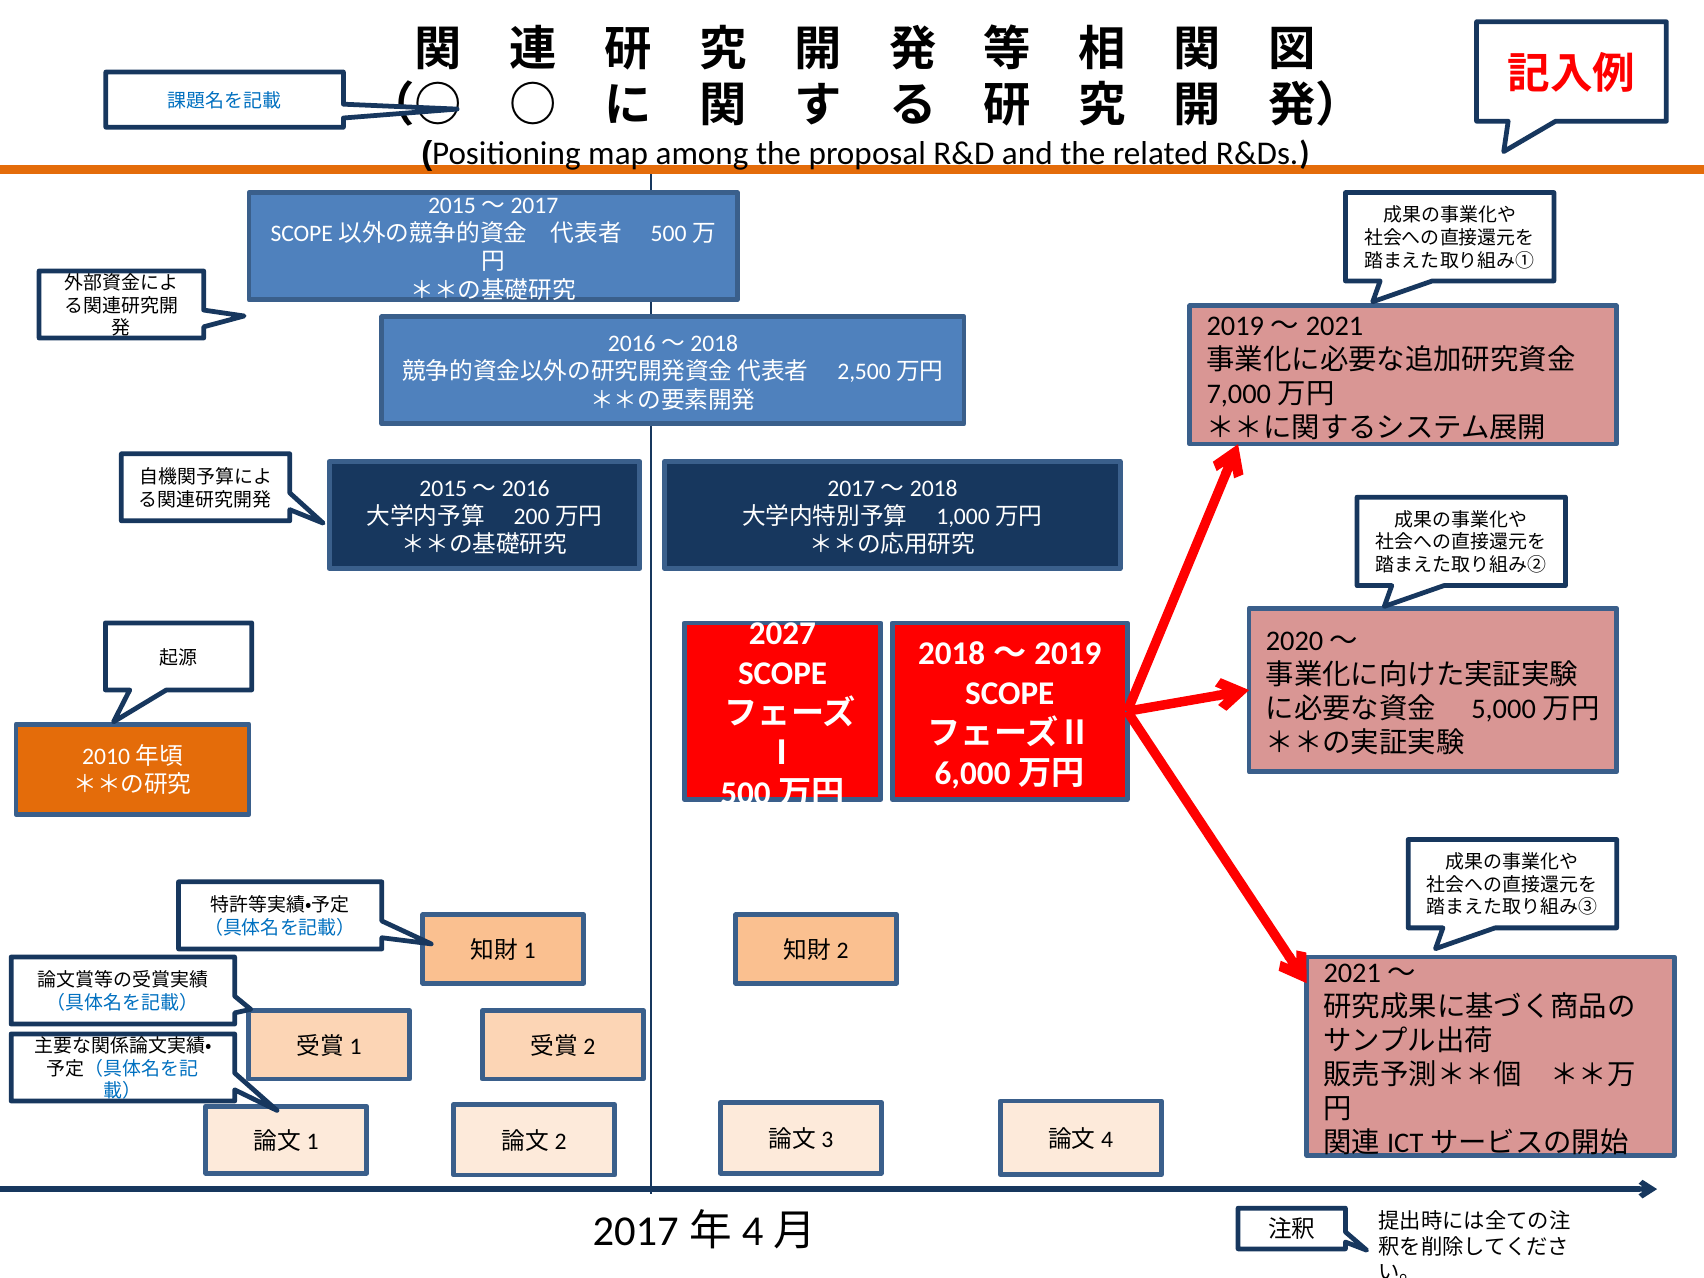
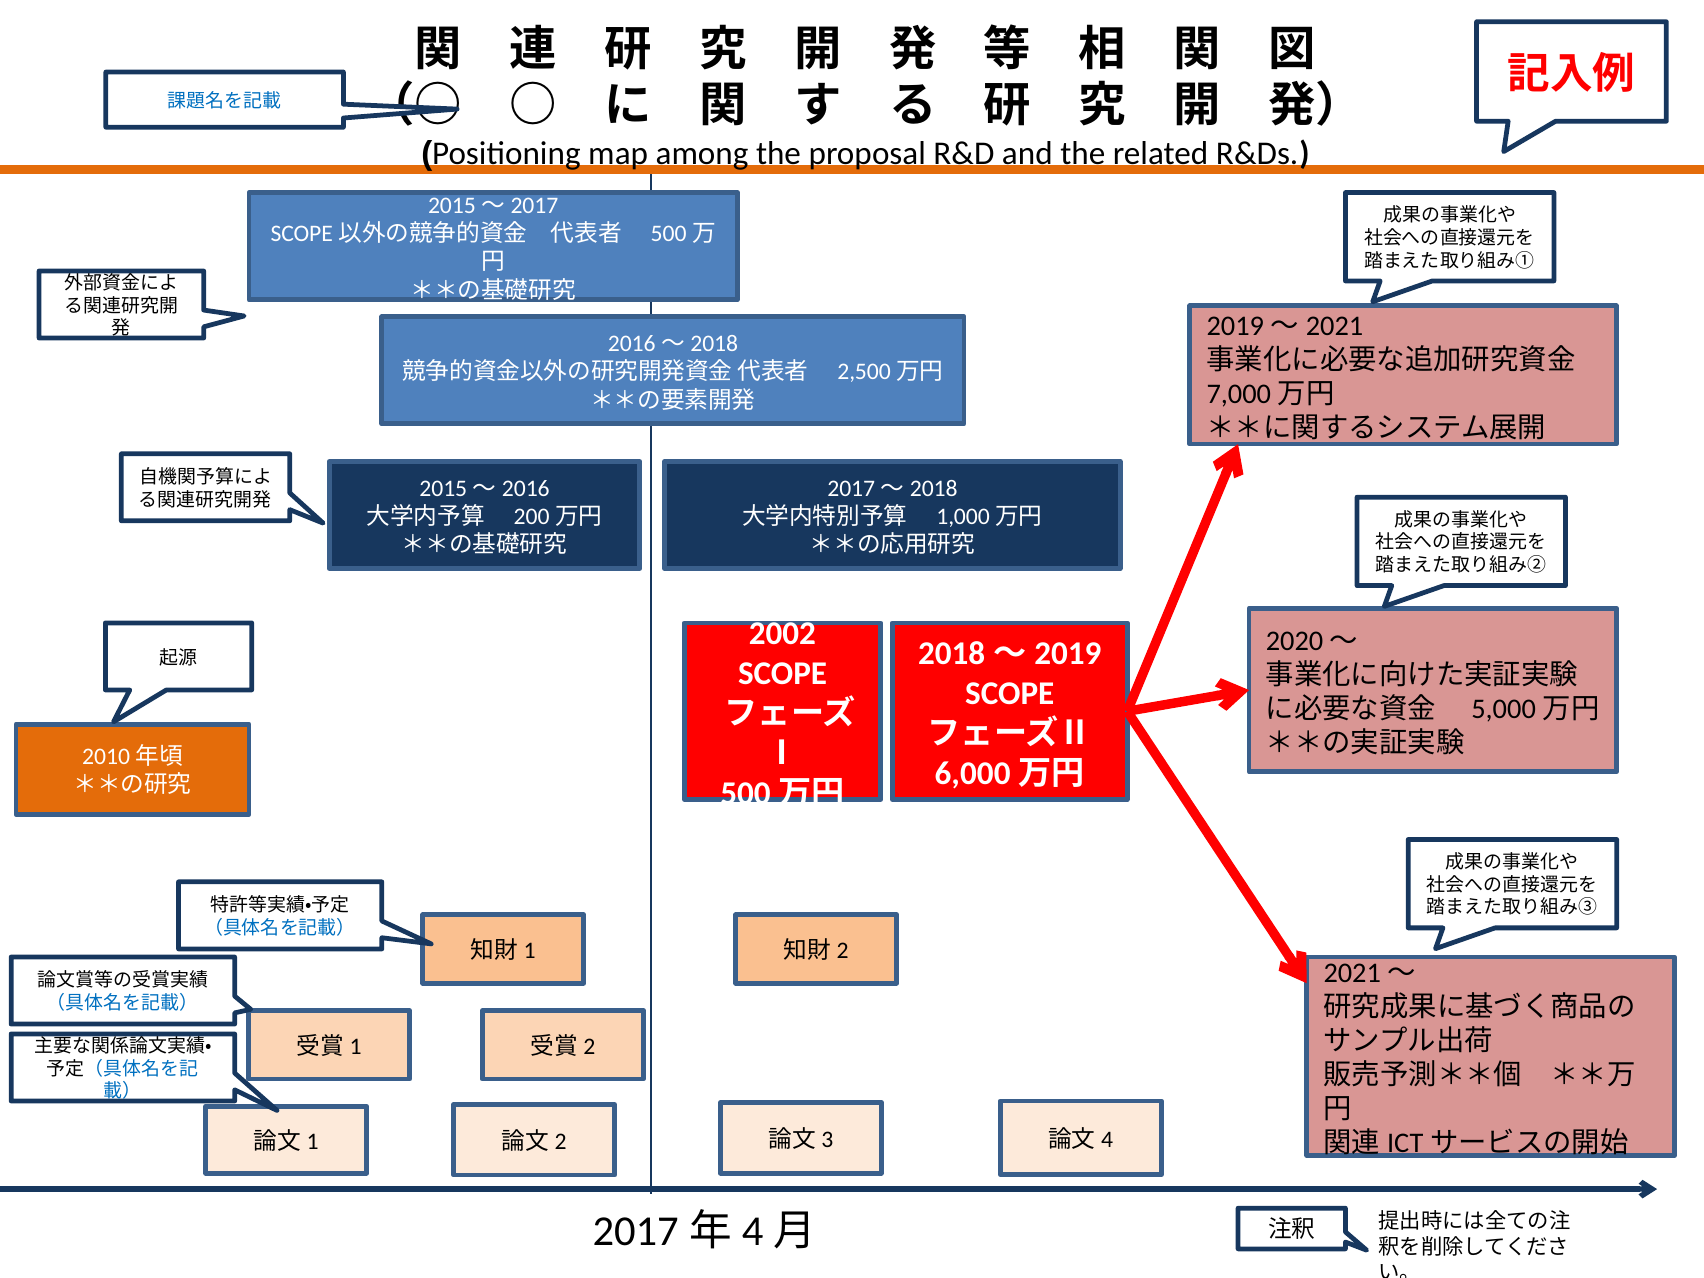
2027: 2027 -> 2002 (782, 634)
